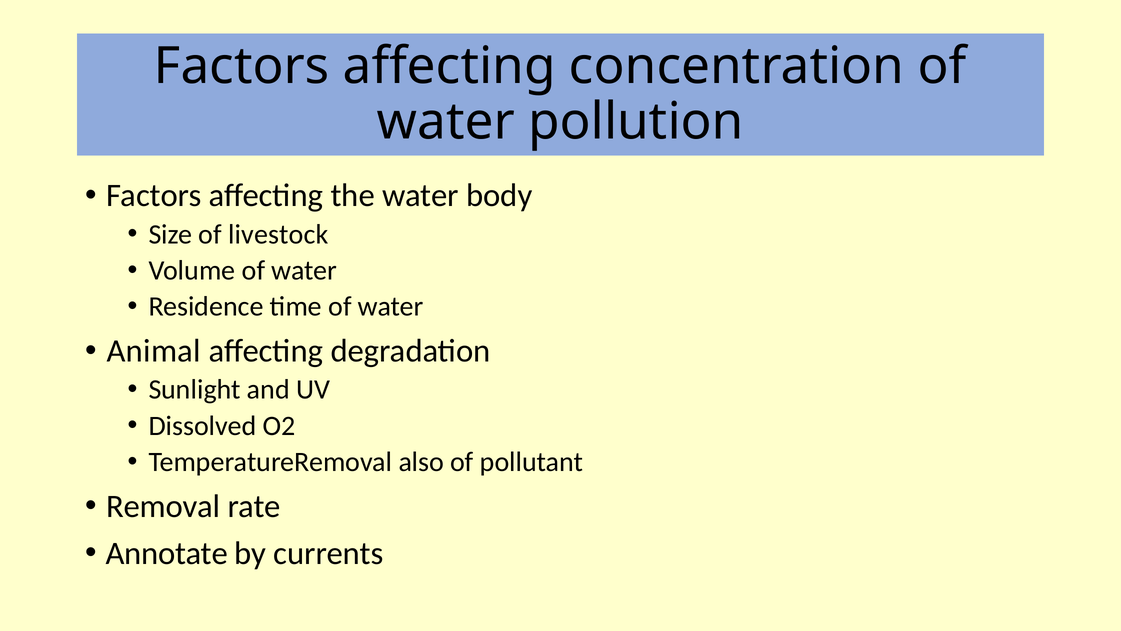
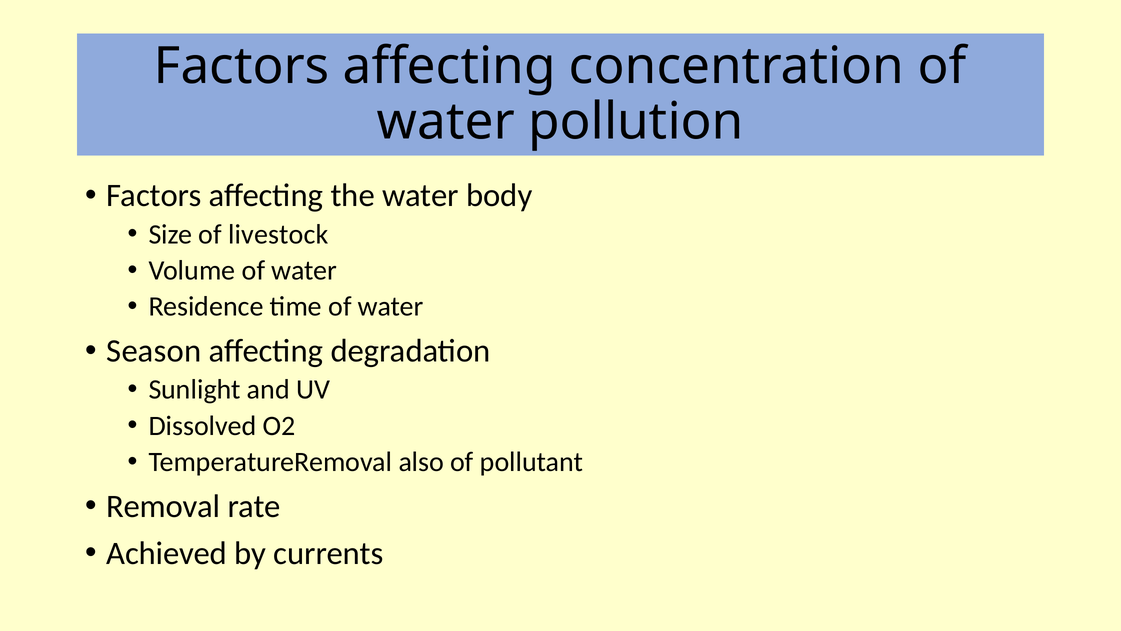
Animal: Animal -> Season (154, 351)
Annotate: Annotate -> Achieved (167, 553)
